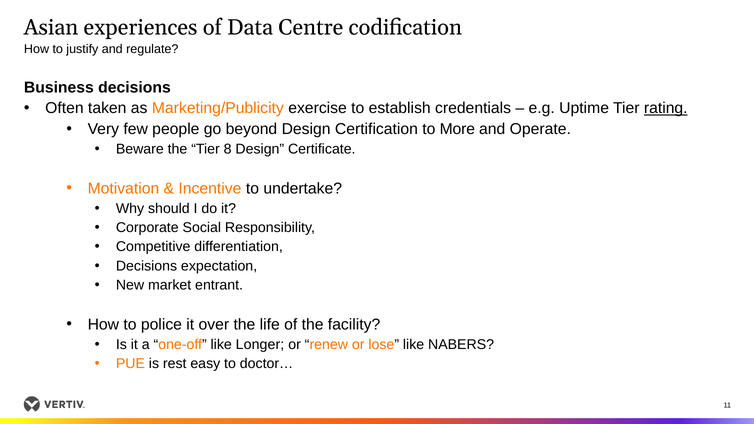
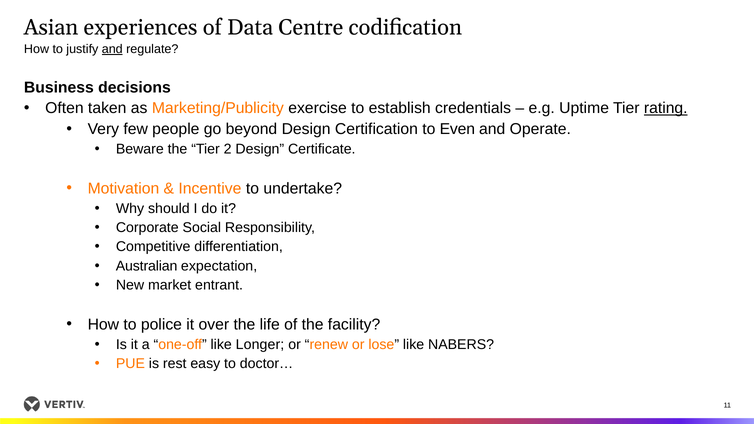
and underline: none -> present (112, 49)
More: More -> Even (457, 129)
8: 8 -> 2 (228, 149)
Decisions: Decisions -> Australian (147, 266)
